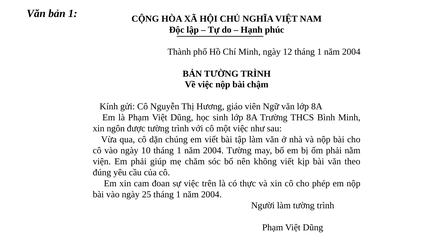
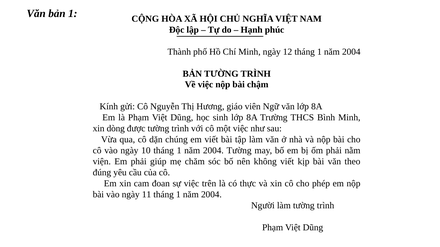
ngôn: ngôn -> dòng (116, 129)
25: 25 -> 11 (147, 195)
